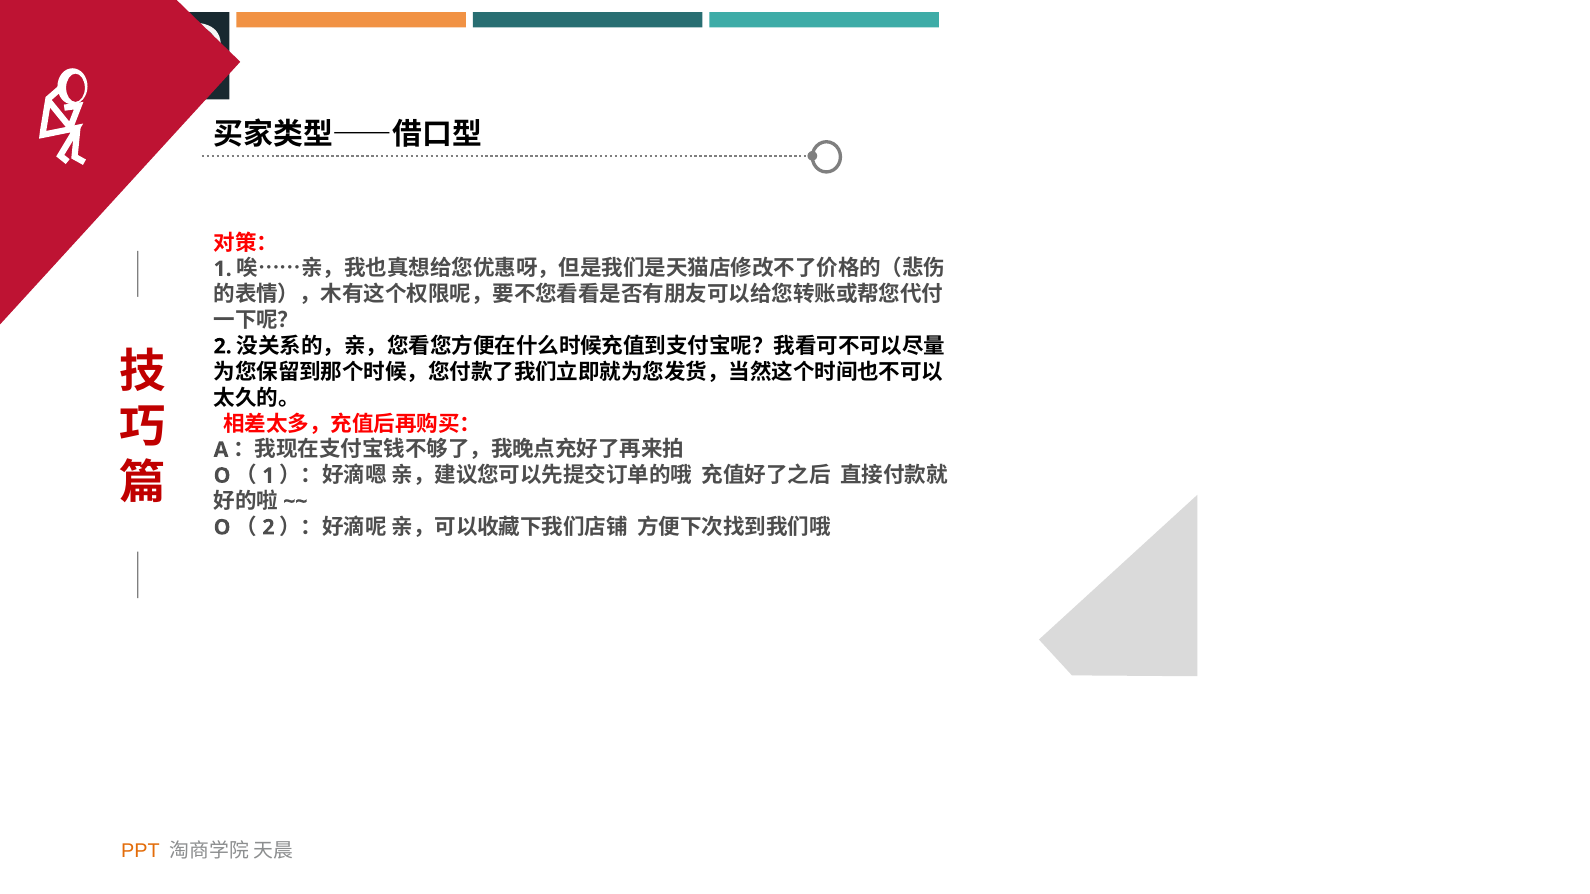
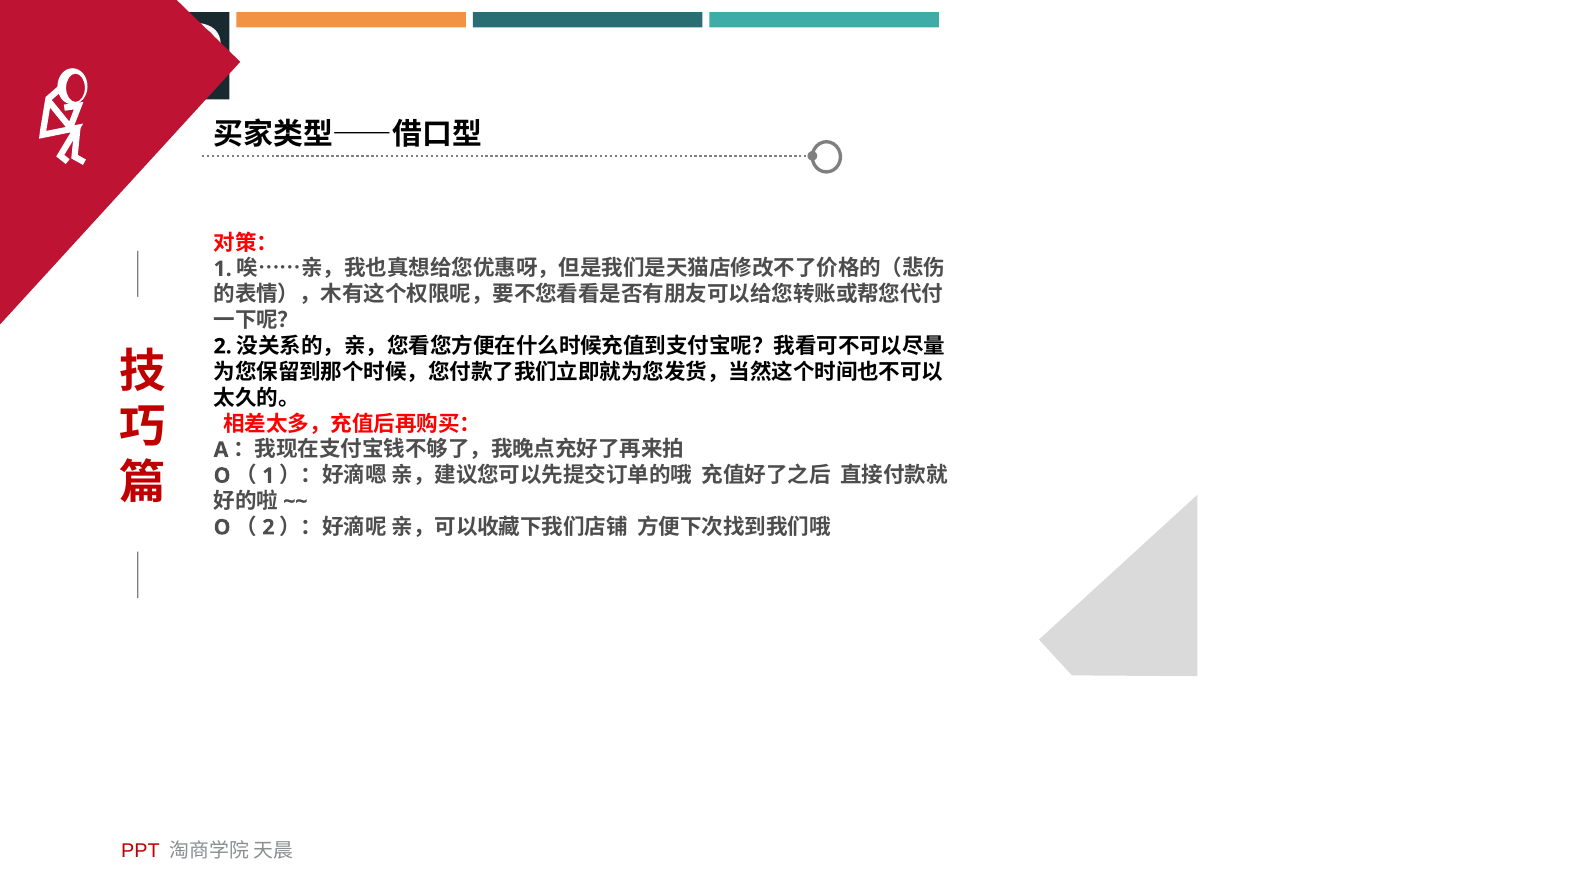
PPT colour: orange -> red (140, 851)
